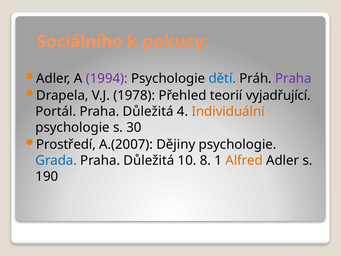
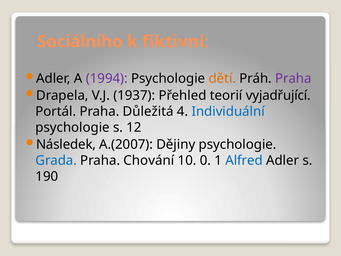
pokusy: pokusy -> fiktivní (176, 42)
dětí colour: blue -> orange (222, 78)
1978: 1978 -> 1937 (134, 96)
Individuální colour: orange -> blue (228, 111)
30: 30 -> 12 (134, 127)
Prostředí: Prostředí -> Následek (66, 144)
Důležitá: Důležitá -> Chování (149, 160)
8: 8 -> 0 (205, 160)
Alfred colour: orange -> blue (244, 160)
